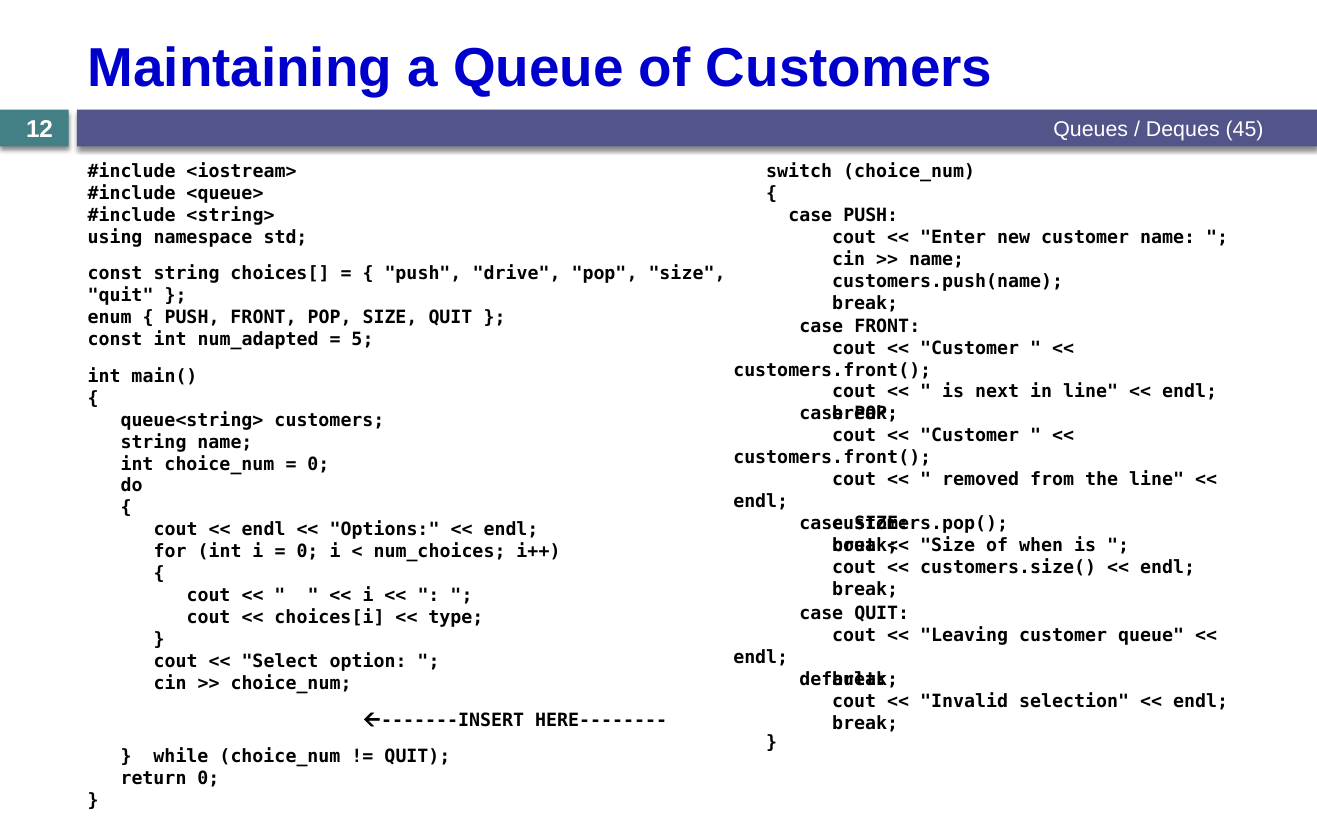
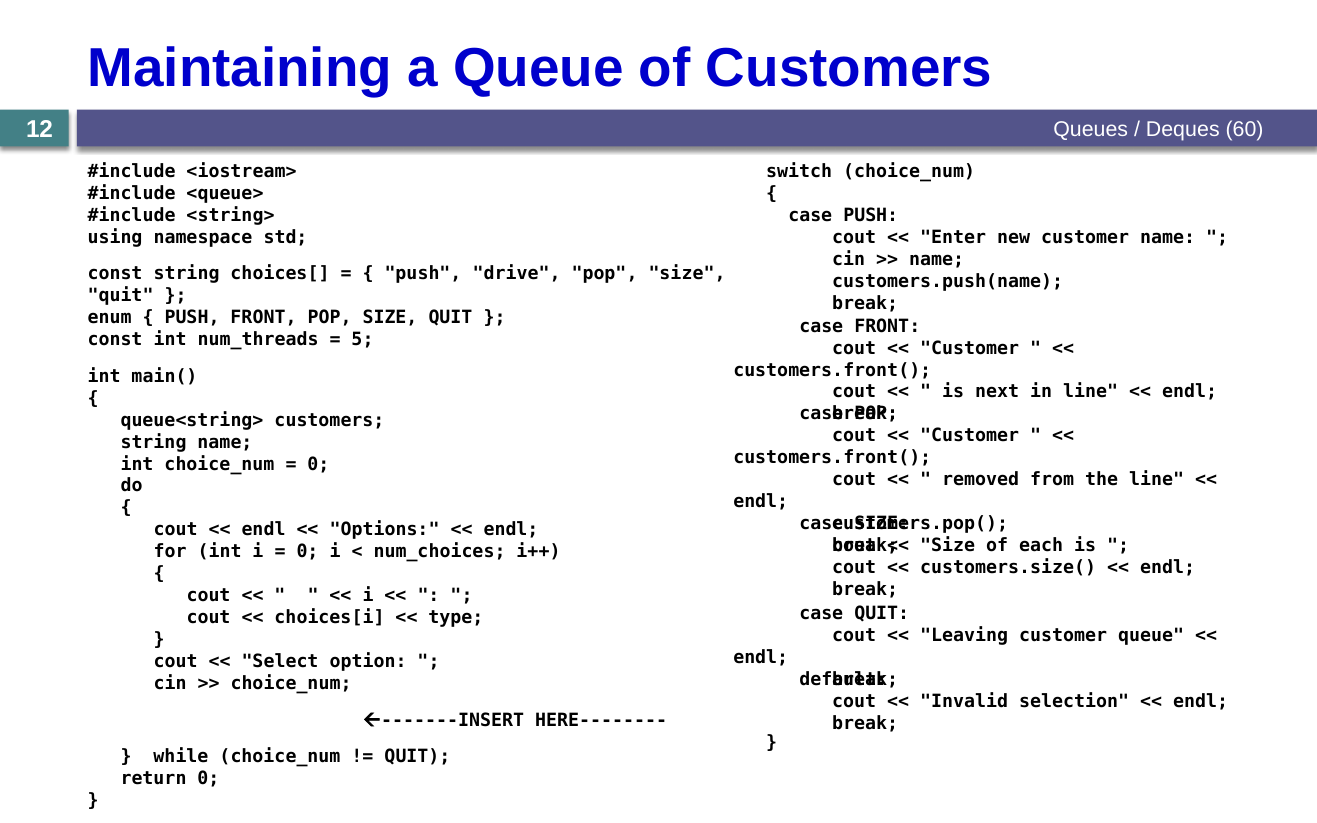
45: 45 -> 60 (1245, 129)
num_adapted: num_adapted -> num_threads (258, 340)
when: when -> each (1041, 545)
